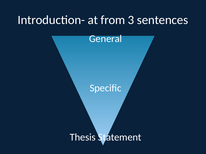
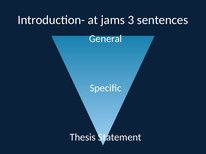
from: from -> jams (113, 20)
